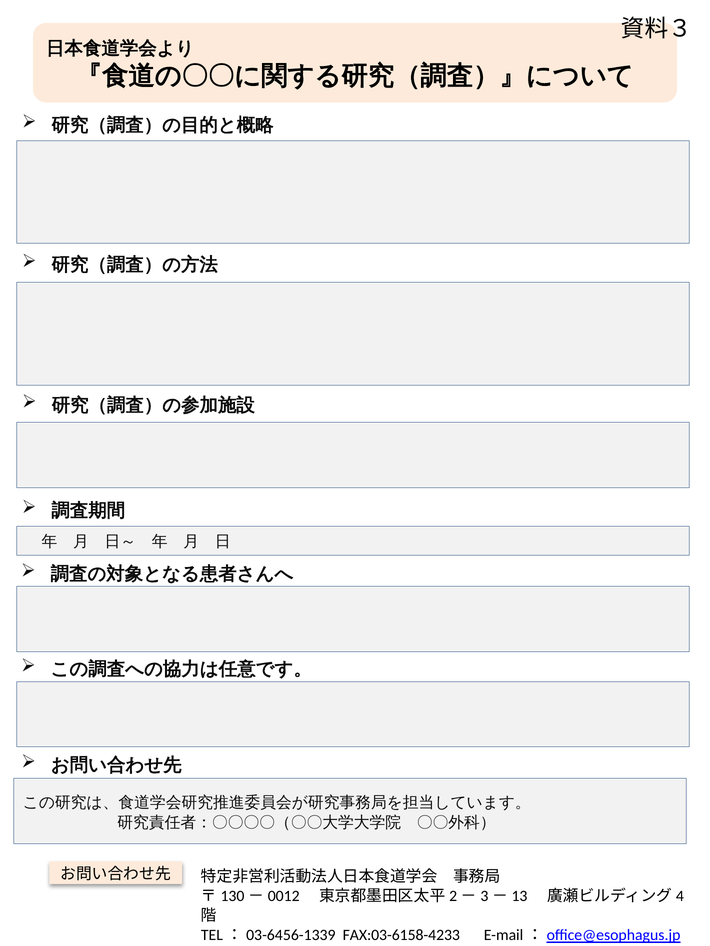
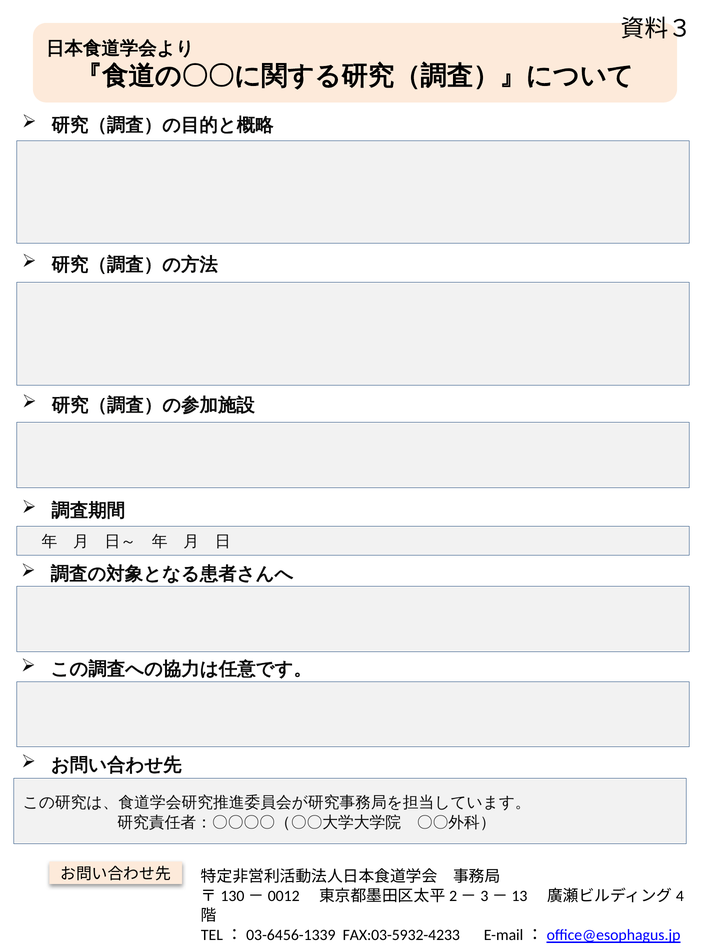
FAX:03-6158-4233: FAX:03-6158-4233 -> FAX:03-5932-4233 (401, 936)
